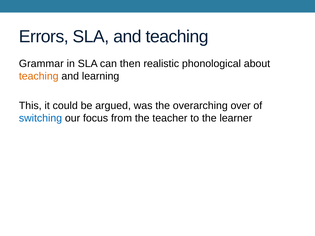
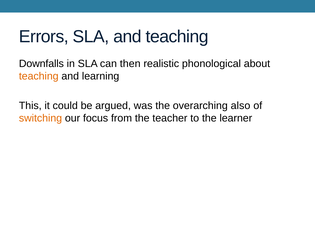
Grammar: Grammar -> Downfalls (41, 64)
over: over -> also (241, 106)
switching colour: blue -> orange (40, 118)
